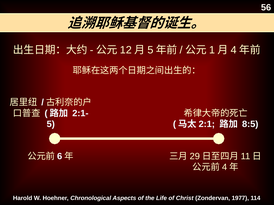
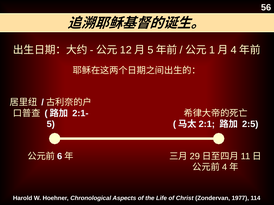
8:5: 8:5 -> 2:5 (250, 124)
